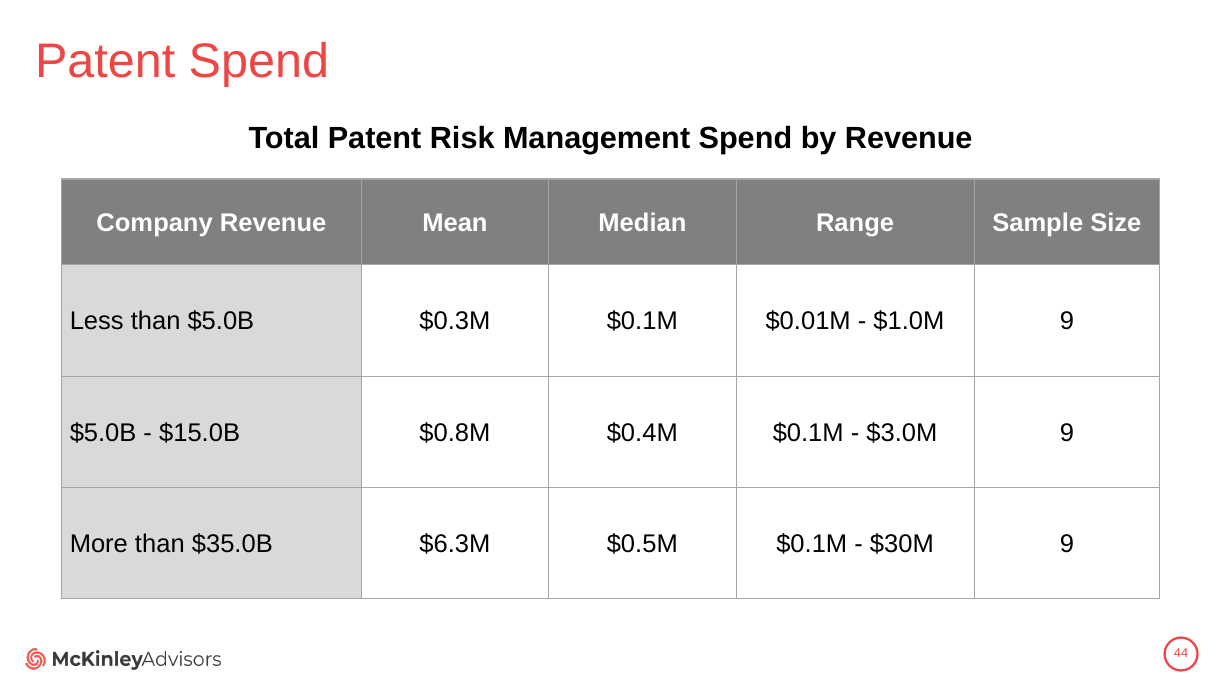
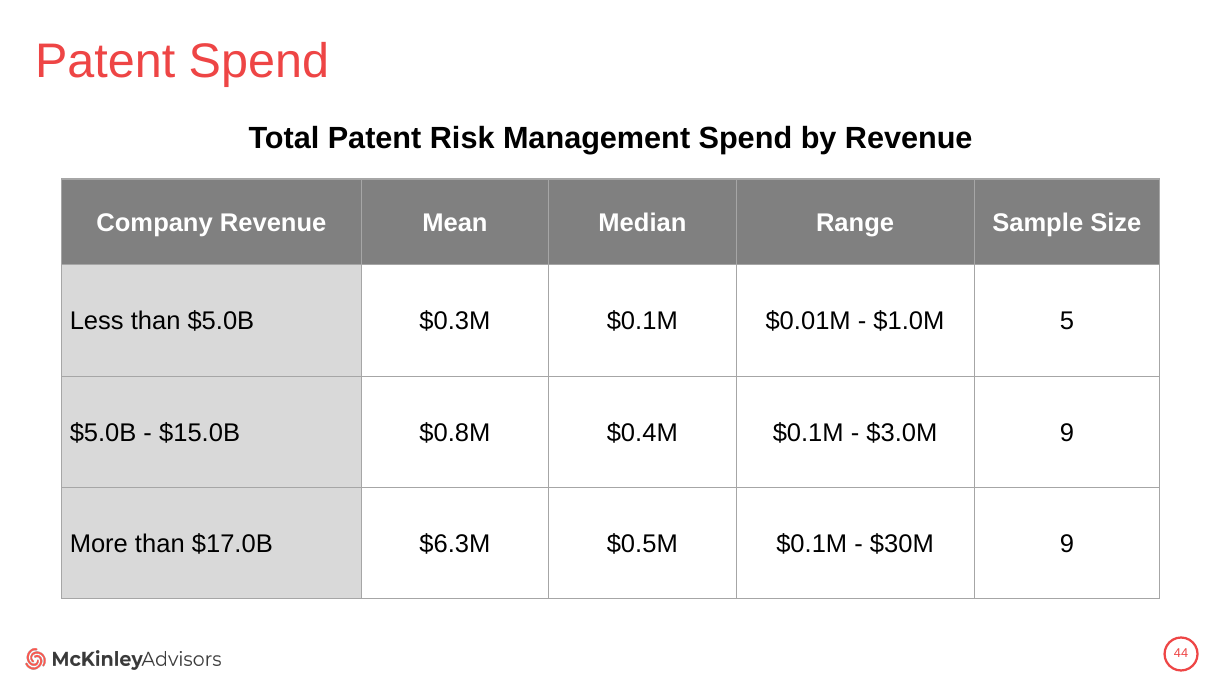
$1.0M 9: 9 -> 5 (1067, 321)
$35.0B: $35.0B -> $17.0B (232, 544)
